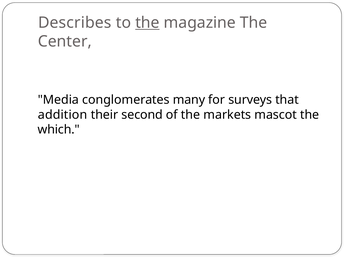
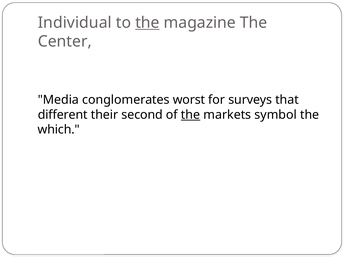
Describes: Describes -> Individual (75, 23)
many: many -> worst (189, 100)
addition: addition -> different (63, 115)
the underline: none -> present (191, 115)
mascot: mascot -> symbol (276, 115)
